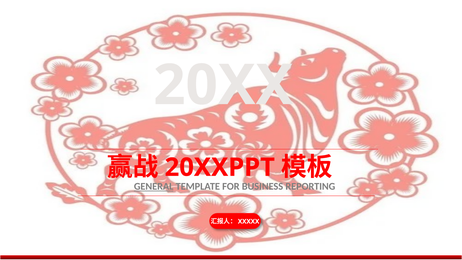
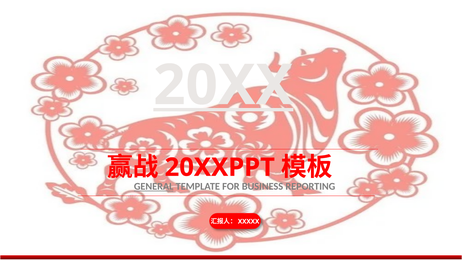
20XX underline: none -> present (223, 85)
